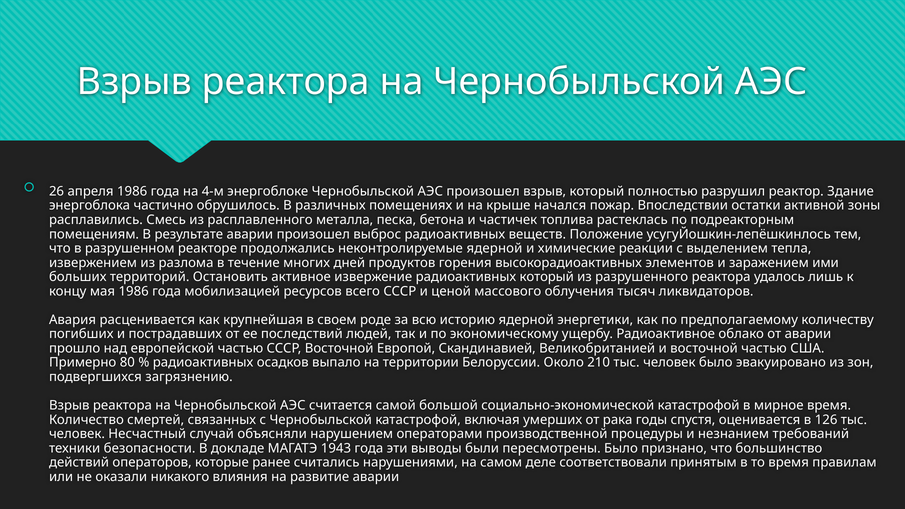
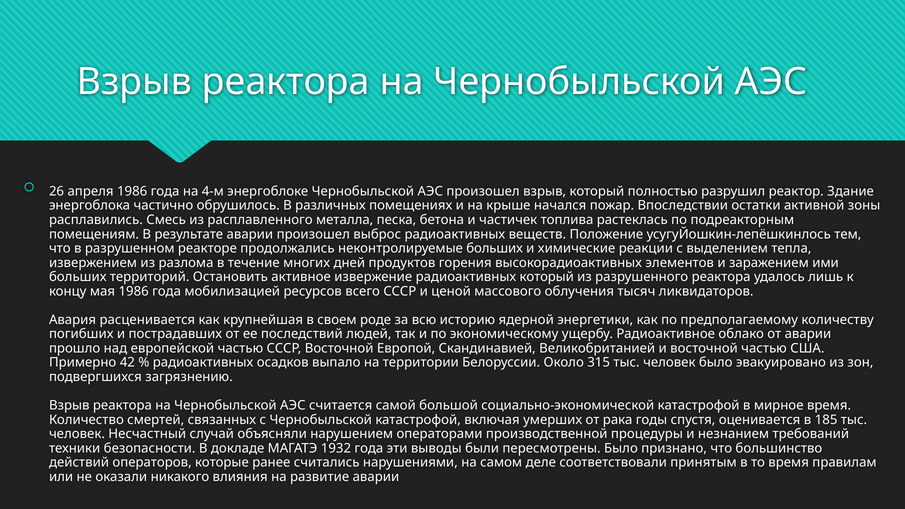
неконтролируемые ядерной: ядерной -> больших (495, 248)
80: 80 -> 42 (127, 363)
210: 210 -> 315 (599, 363)
126: 126 -> 185 (826, 420)
1943: 1943 -> 1932 (336, 448)
